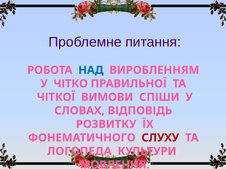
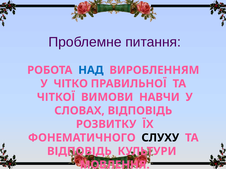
СПІШИ: СПІШИ -> НАВЧИ (159, 97)
СЛУХУ colour: red -> black (160, 138)
ЛОГОПЕДА: ЛОГОПЕДА -> ВІДПОВІДЬ (79, 152)
